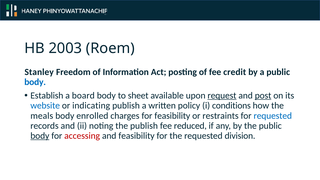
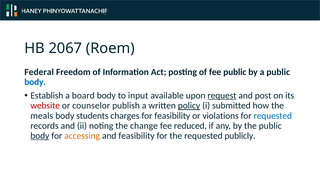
2003: 2003 -> 2067 (65, 48)
Stanley: Stanley -> Federal (39, 72)
fee credit: credit -> public (235, 72)
sheet: sheet -> input (138, 96)
post underline: present -> none (263, 96)
website colour: blue -> red (45, 106)
indicating: indicating -> counselor (91, 106)
policy underline: none -> present (189, 106)
conditions: conditions -> submitted (231, 106)
enrolled: enrolled -> students (92, 116)
restraints: restraints -> violations (221, 116)
the publish: publish -> change (144, 126)
accessing colour: red -> orange (82, 136)
division: division -> publicly (240, 136)
